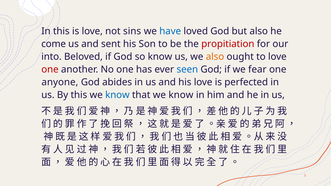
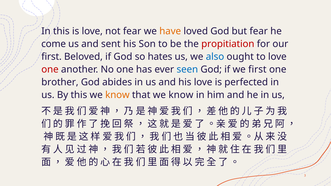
not sins: sins -> fear (132, 31)
have colour: blue -> orange (170, 31)
but also: also -> fear (259, 31)
into: into -> first (52, 57)
so know: know -> hates (160, 57)
also colour: orange -> blue (215, 57)
we fear: fear -> first (257, 70)
anyone: anyone -> brother (60, 82)
know colour: blue -> orange (117, 95)
